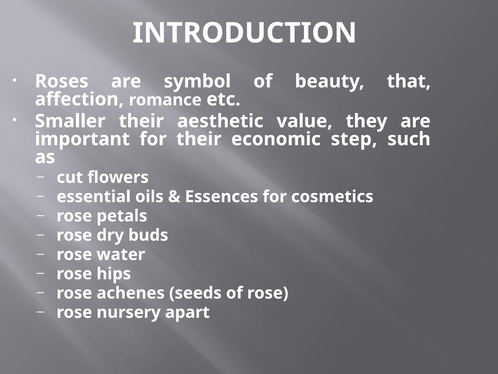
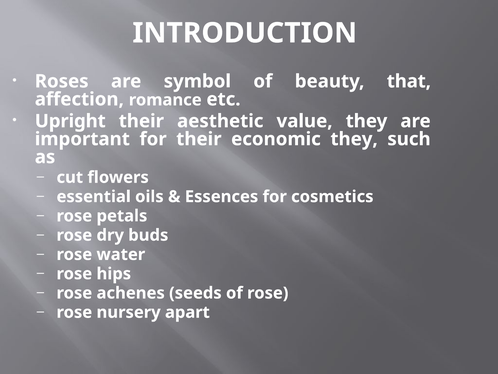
Smaller: Smaller -> Upright (70, 121)
economic step: step -> they (354, 139)
